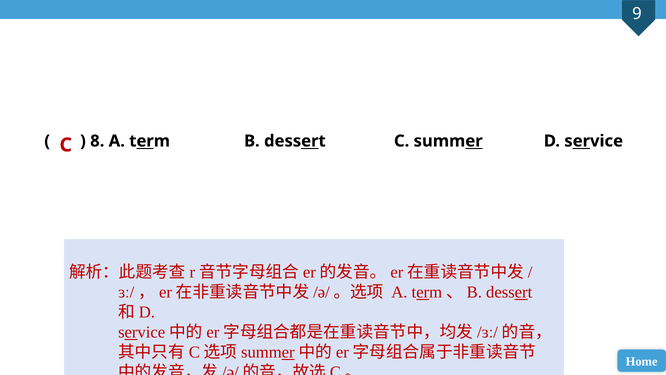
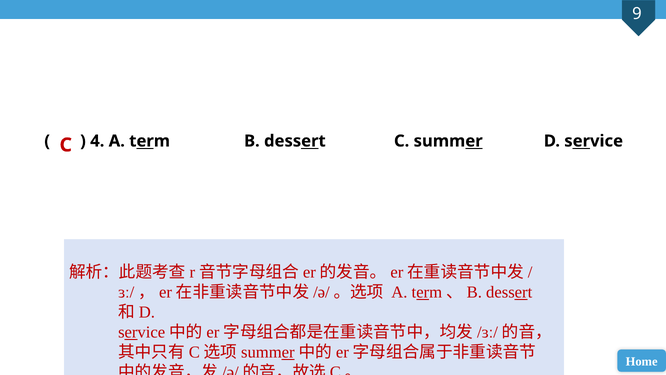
8: 8 -> 4 (97, 141)
